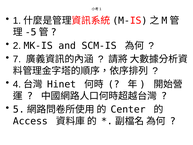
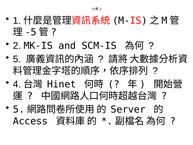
7: 7 -> 5 (17, 59)
Center: Center -> Server (128, 109)
